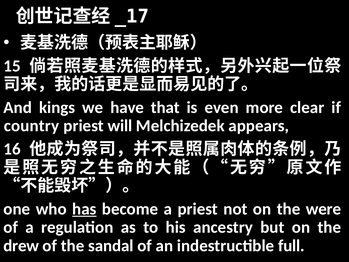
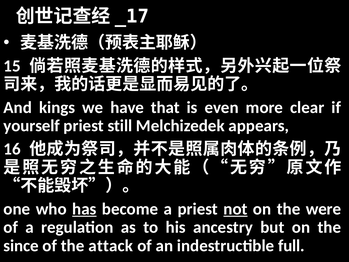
country: country -> yourself (32, 126)
will: will -> still (120, 126)
not underline: none -> present (235, 209)
drew: drew -> since (21, 245)
sandal: sandal -> attack (111, 245)
